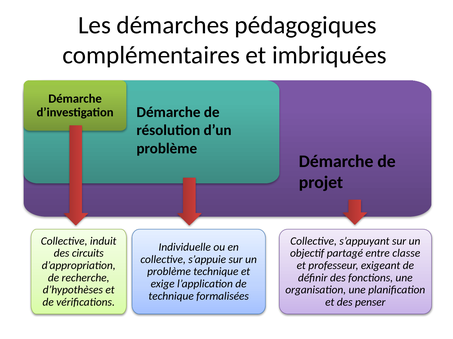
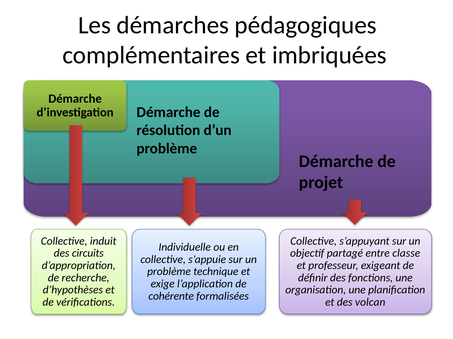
technique: technique -> cohérente (171, 297)
penser: penser -> volcan (370, 303)
